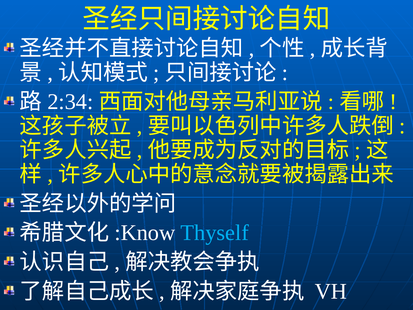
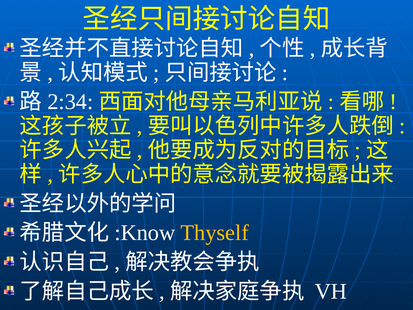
Thyself colour: light blue -> yellow (215, 233)
